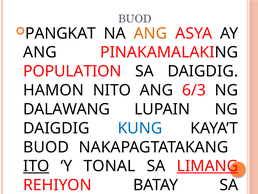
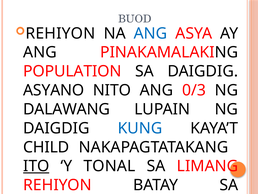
PANGKAT: PANGKAT -> REHIYON (60, 33)
ANG colour: orange -> blue (150, 33)
HAMON: HAMON -> ASYANO (54, 90)
6/3: 6/3 -> 0/3 (194, 90)
BUOD: BUOD -> CHILD (46, 147)
LIMANG underline: present -> none (207, 166)
